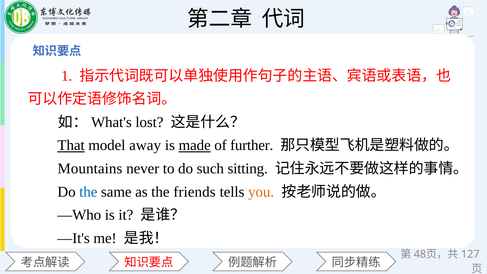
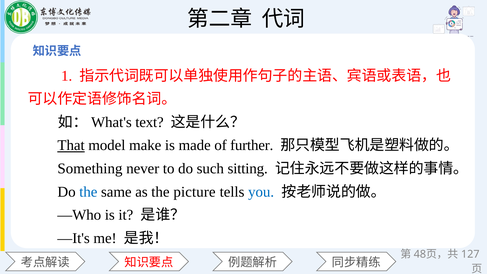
lost: lost -> text (149, 122)
away: away -> make (145, 145)
made underline: present -> none (195, 145)
Mountains: Mountains -> Something (90, 169)
friends: friends -> picture (195, 192)
you colour: orange -> blue (261, 192)
